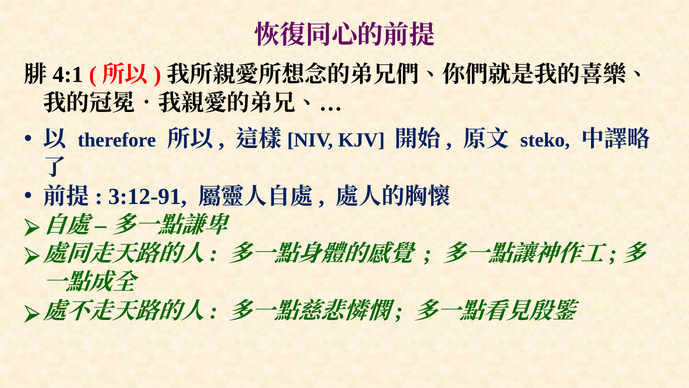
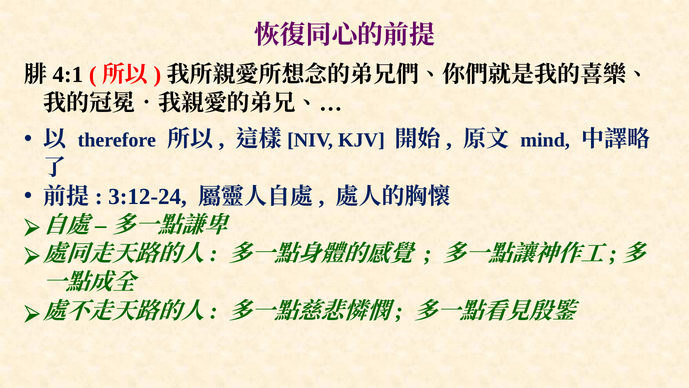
steko: steko -> mind (545, 140)
3:12-91: 3:12-91 -> 3:12-24 (148, 196)
